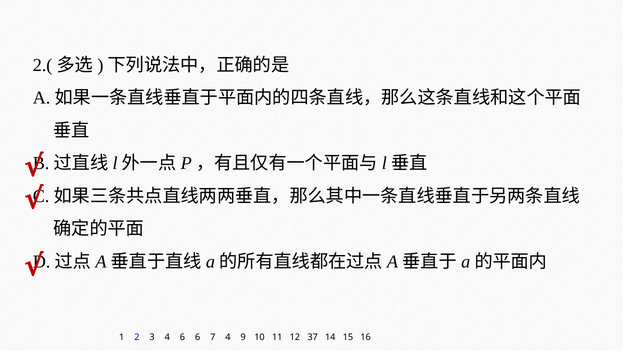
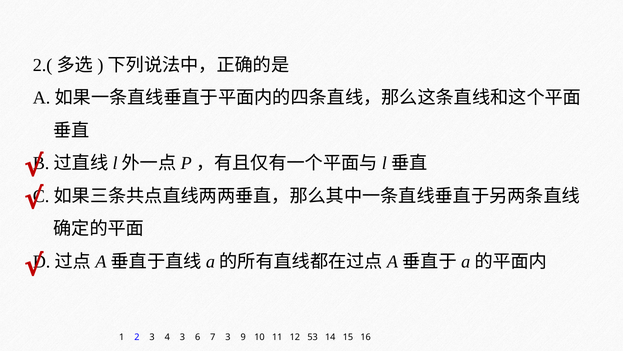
4 6: 6 -> 3 (182, 337)
7 4: 4 -> 3 (228, 337)
37: 37 -> 53 (313, 337)
